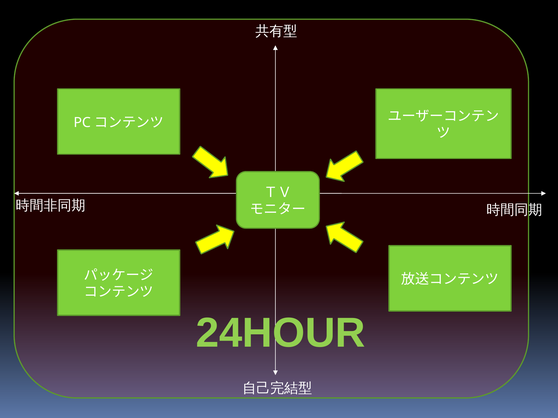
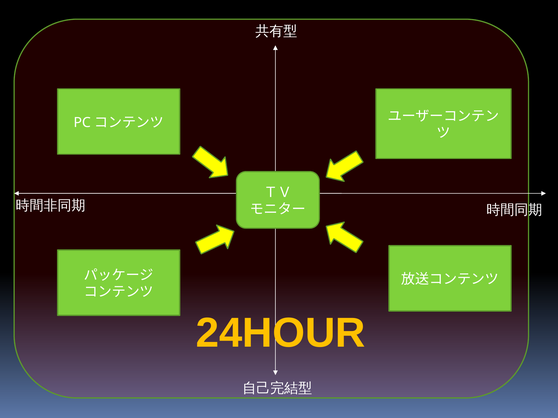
24HOUR colour: light green -> yellow (281, 333)
